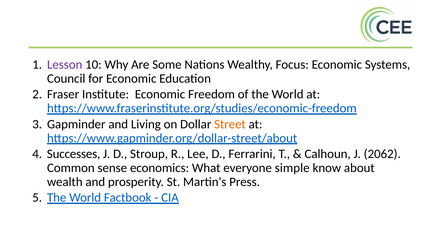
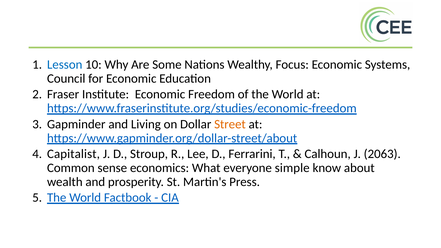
Lesson colour: purple -> blue (65, 65)
Successes: Successes -> Capitalist (73, 154)
2062: 2062 -> 2063 (382, 154)
